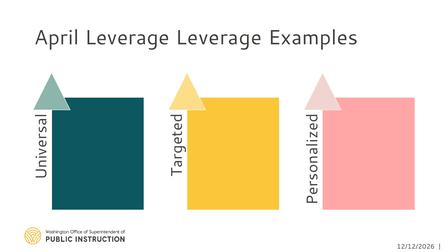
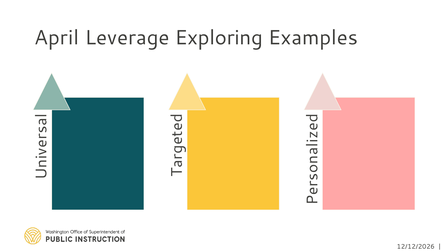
Leverage Leverage: Leverage -> Exploring (219, 38)
